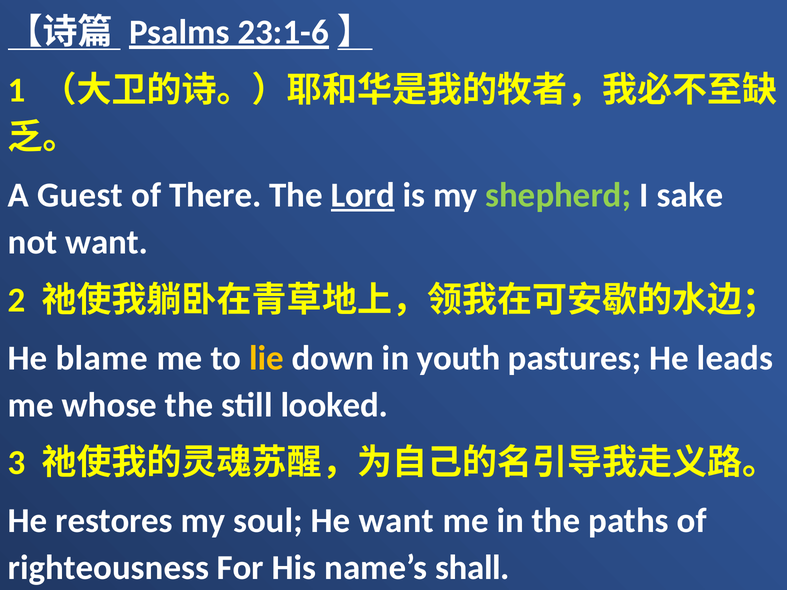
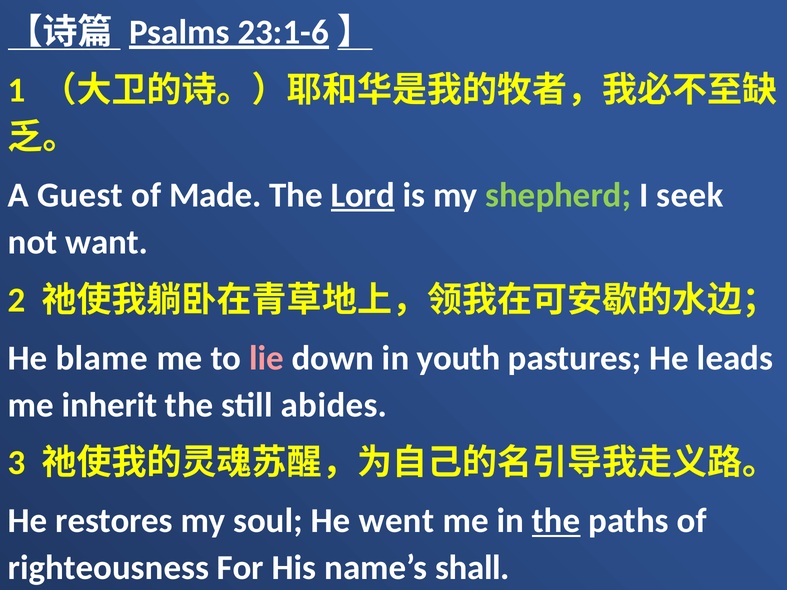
There: There -> Made (215, 195)
sake: sake -> seek (690, 195)
lie colour: yellow -> pink (266, 358)
whose: whose -> inherit (110, 405)
looked: looked -> abides (334, 405)
He want: want -> went (396, 521)
the underline: none -> present (556, 521)
